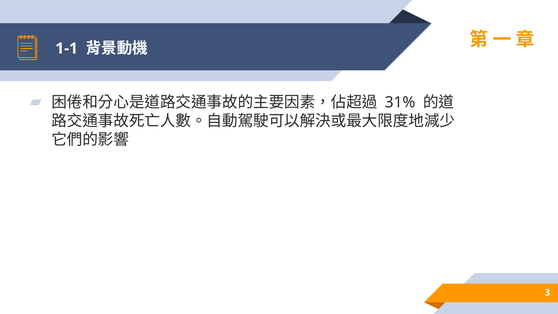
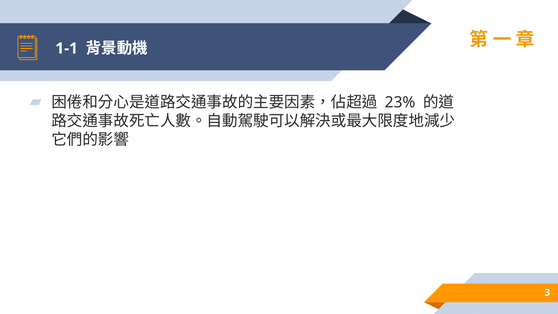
31%: 31% -> 23% (400, 102)
